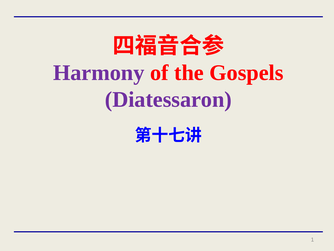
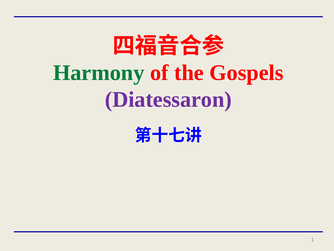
Harmony colour: purple -> green (99, 73)
